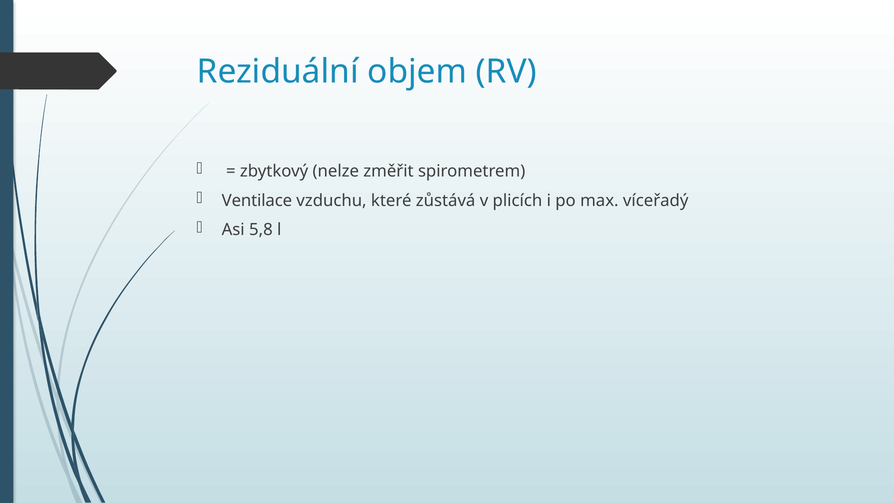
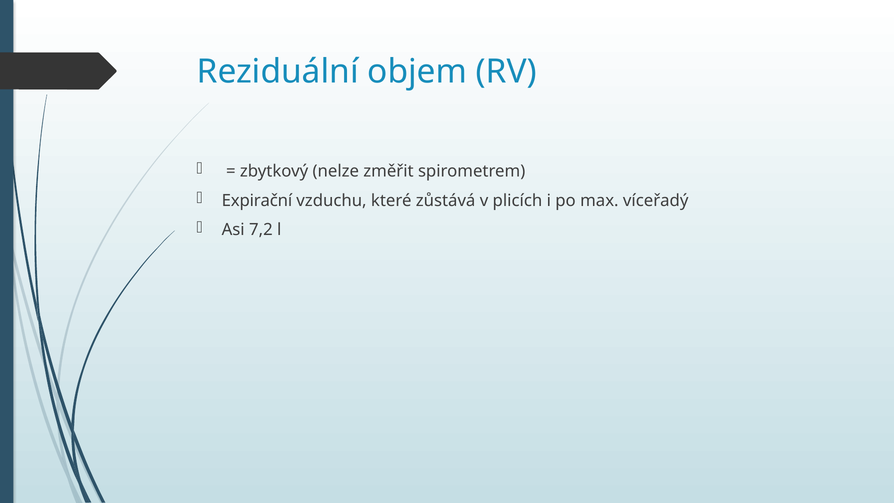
Ventilace: Ventilace -> Expirační (257, 200)
5,8: 5,8 -> 7,2 (261, 230)
